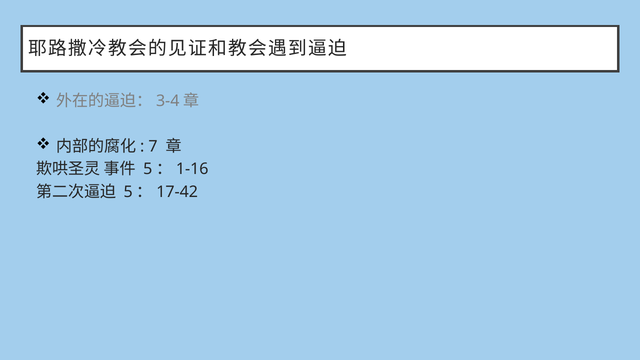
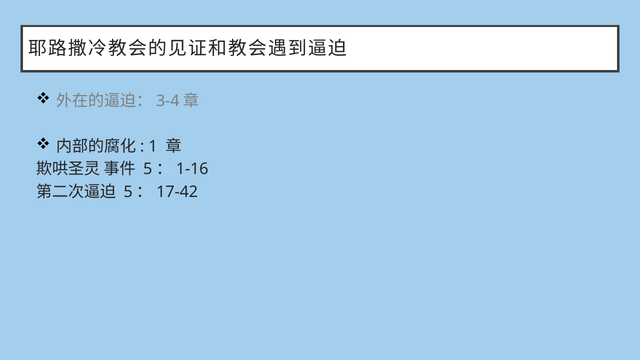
7: 7 -> 1 (153, 146)
